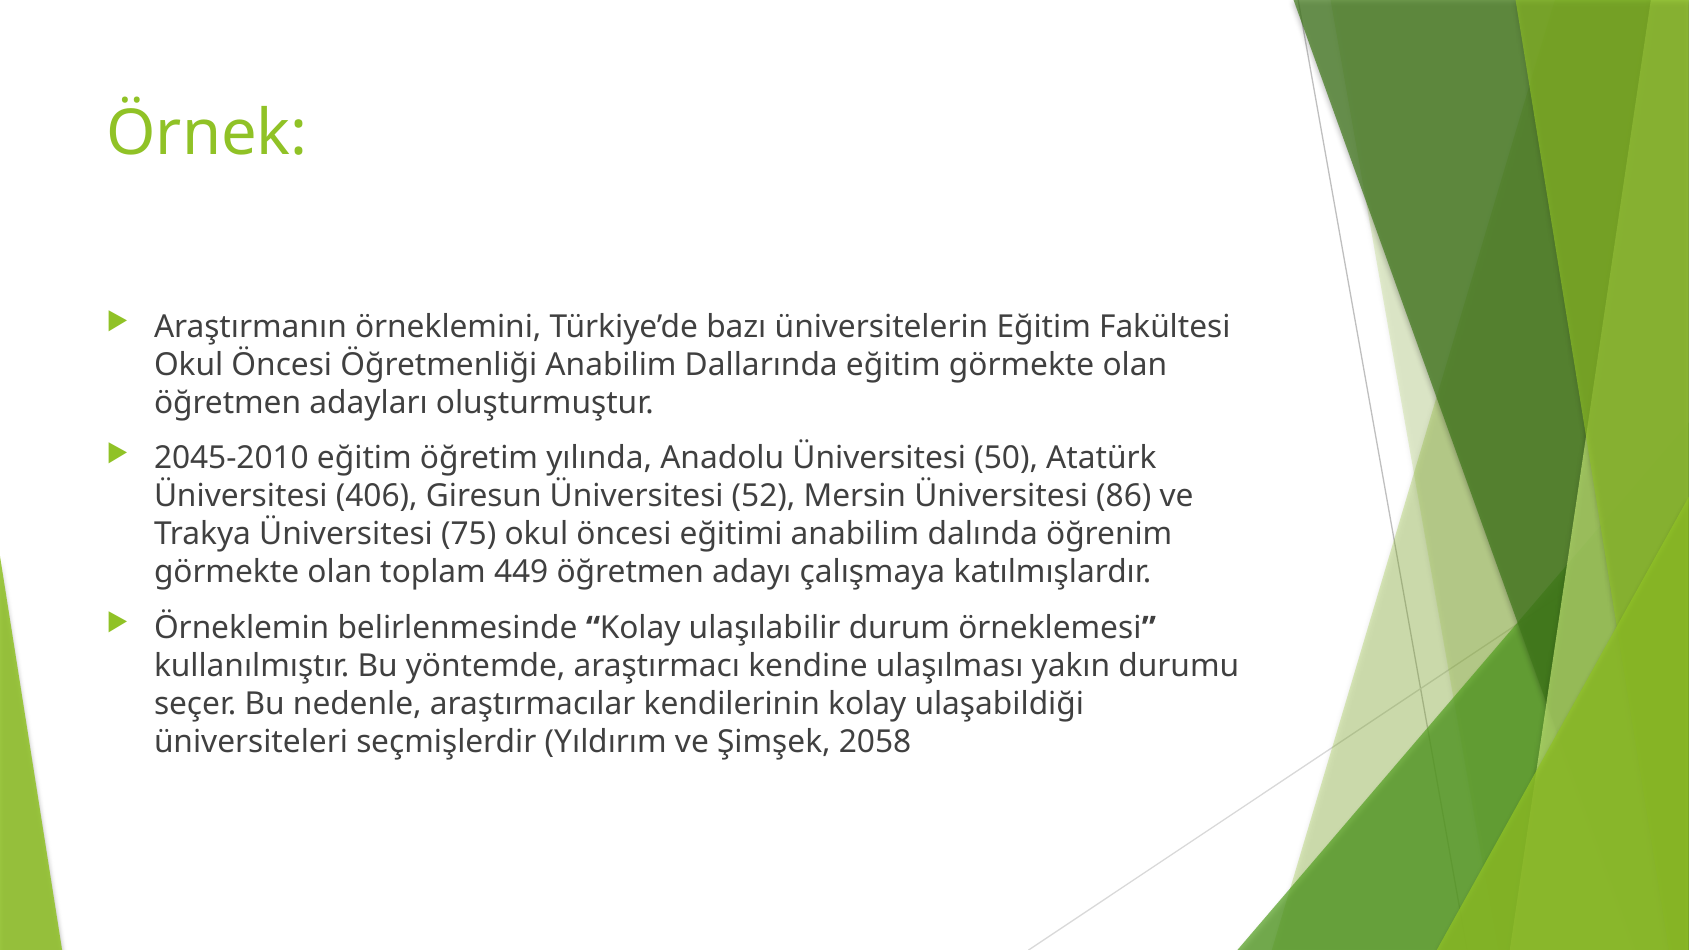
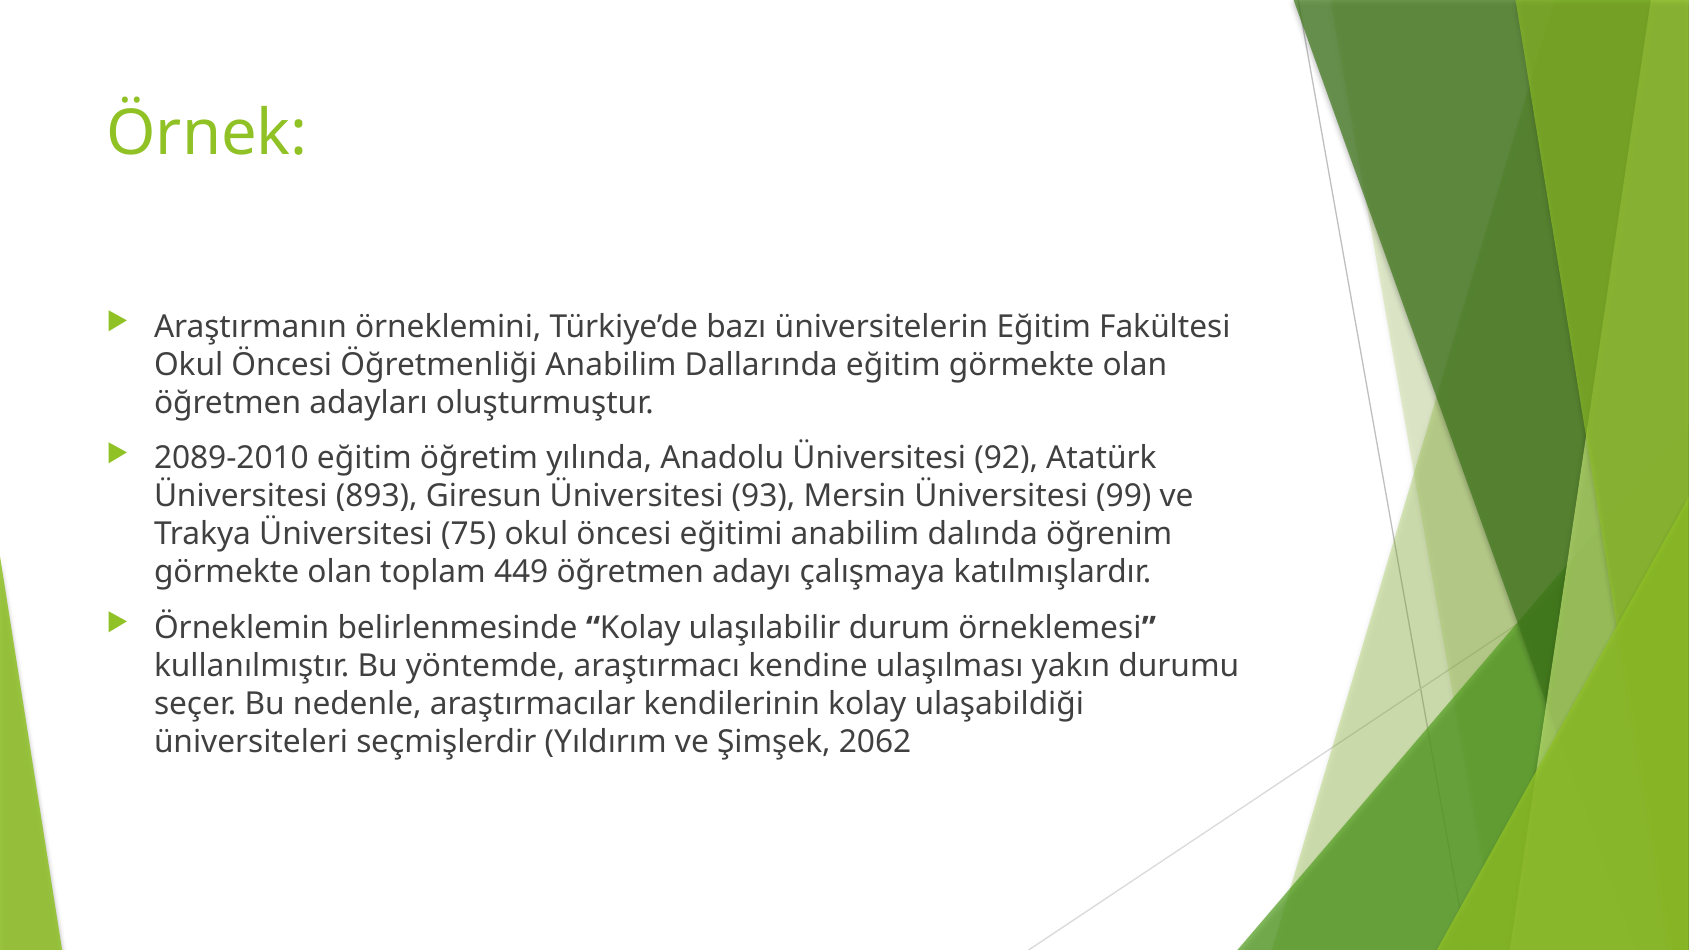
2045-2010: 2045-2010 -> 2089-2010 (231, 458)
50: 50 -> 92 (1006, 458)
406: 406 -> 893 (377, 496)
52: 52 -> 93 (764, 496)
86: 86 -> 99 (1124, 496)
2058: 2058 -> 2062 (875, 742)
